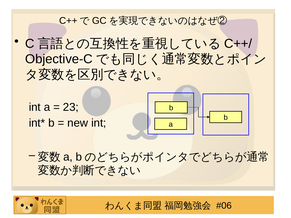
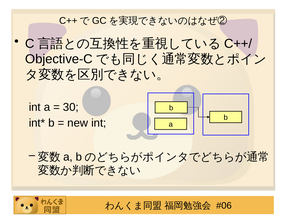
23: 23 -> 30 (71, 107)
